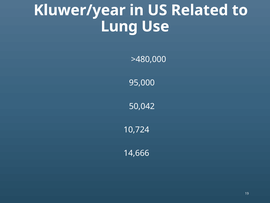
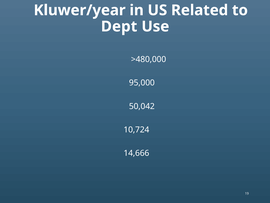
Lung: Lung -> Dept (119, 26)
